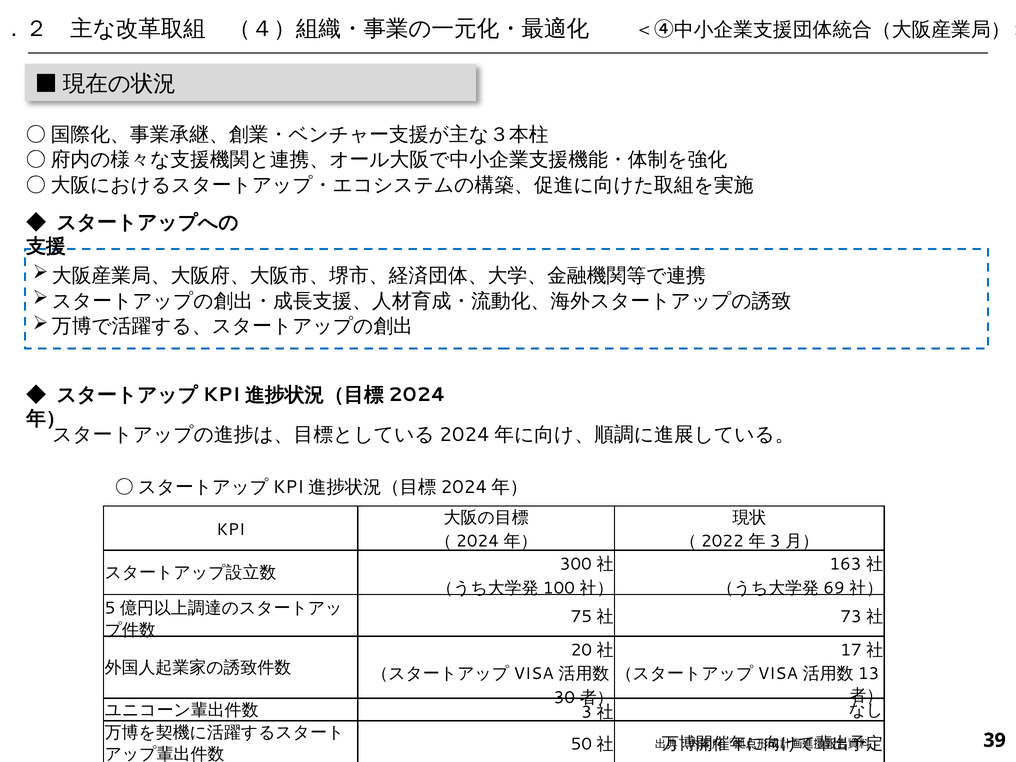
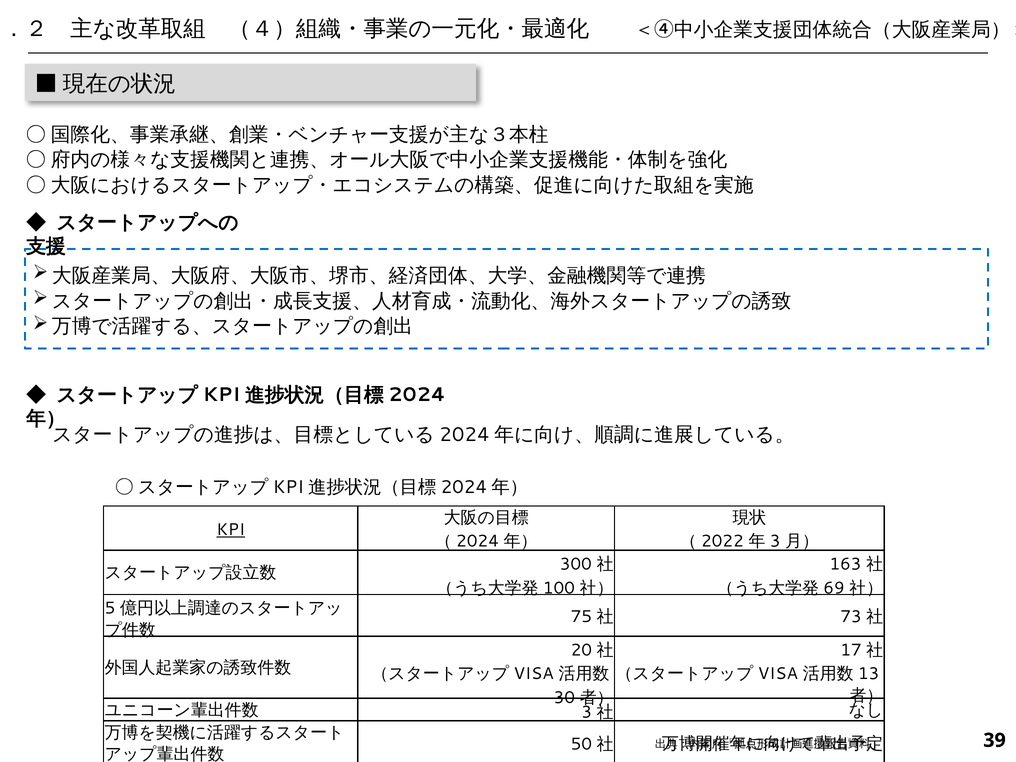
KPI underline: none -> present (231, 530)
